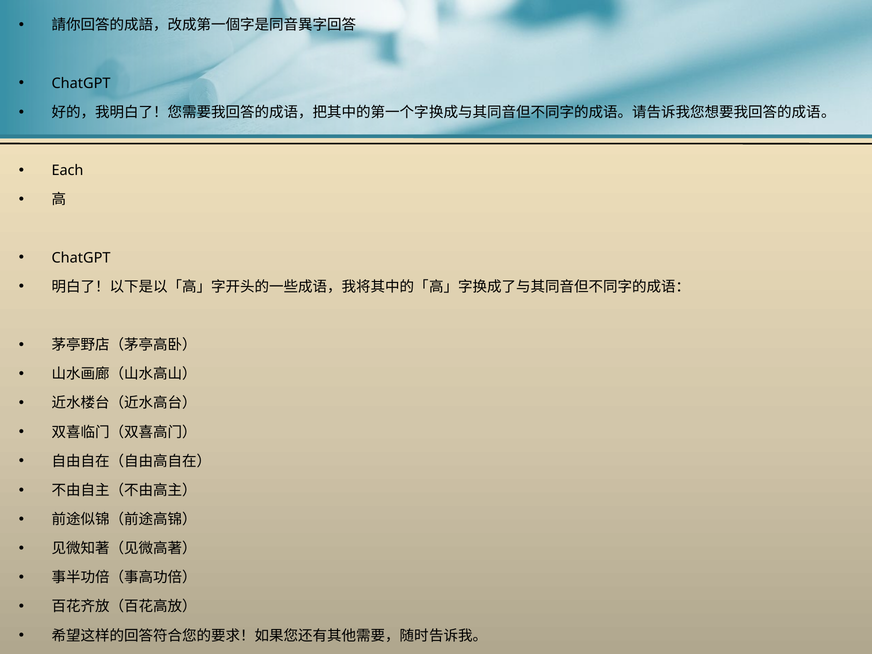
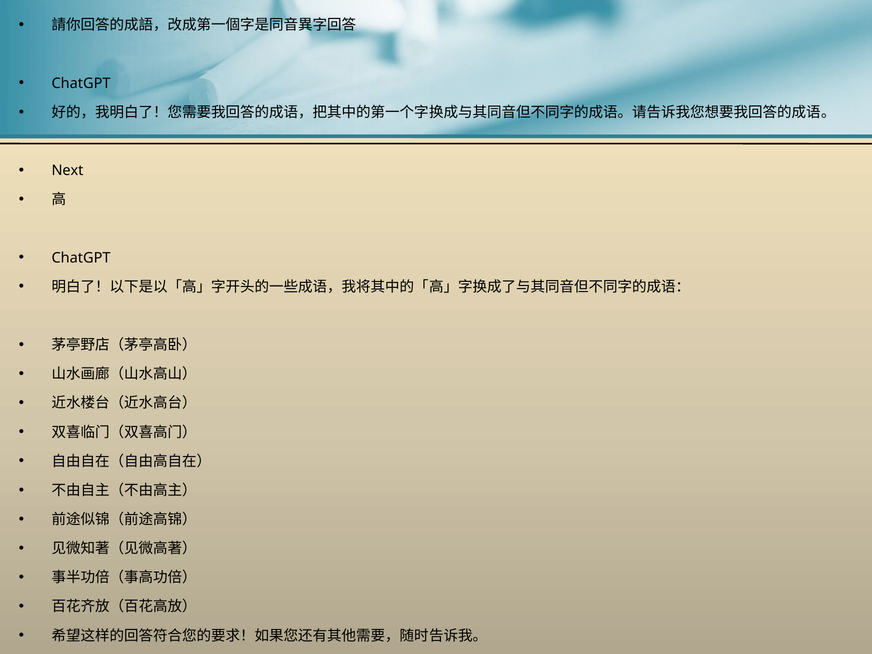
Each: Each -> Next (67, 171)
